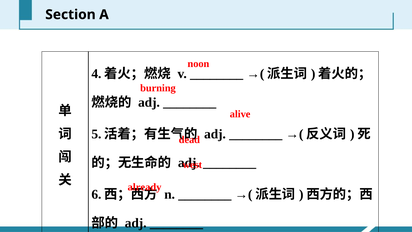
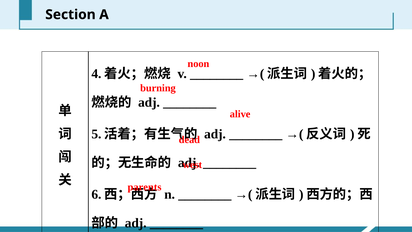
already: already -> parents (145, 187)
